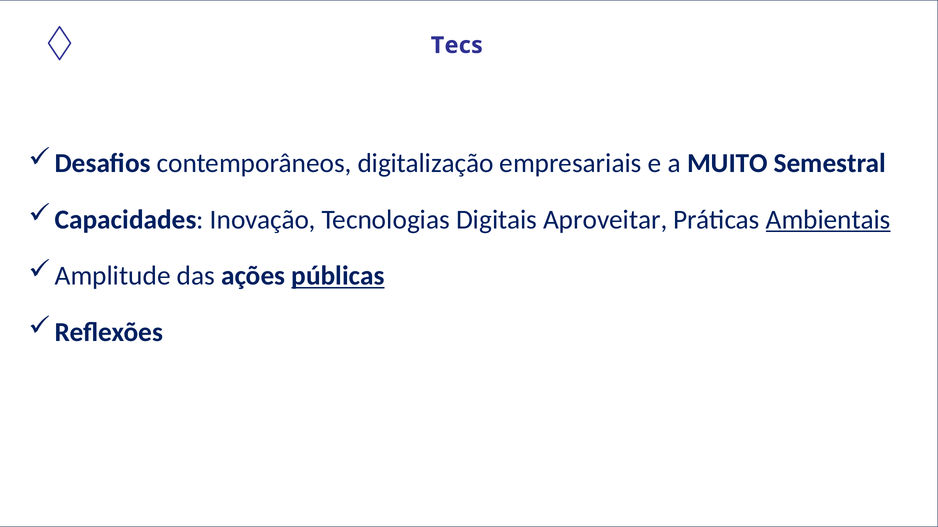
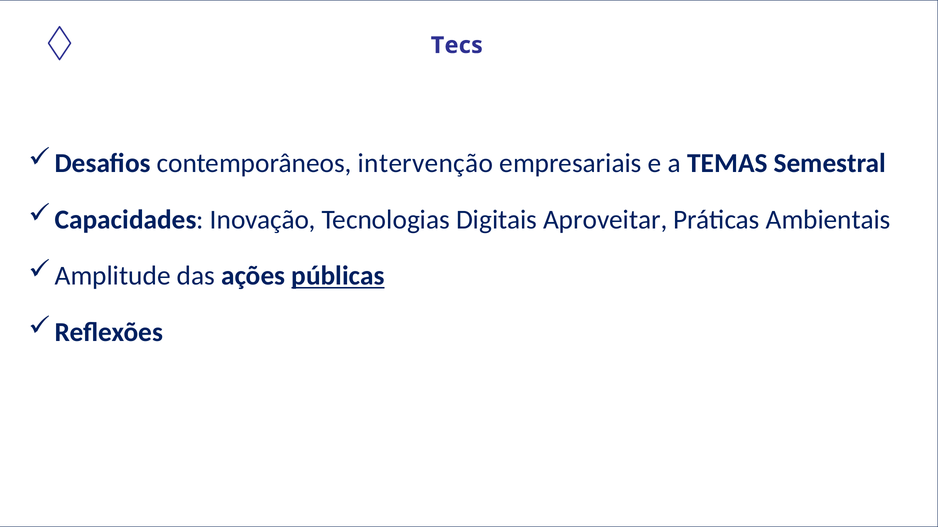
digitalização: digitalização -> intervenção (425, 164)
MUITO: MUITO -> TEMAS (727, 164)
Ambientais underline: present -> none (828, 220)
